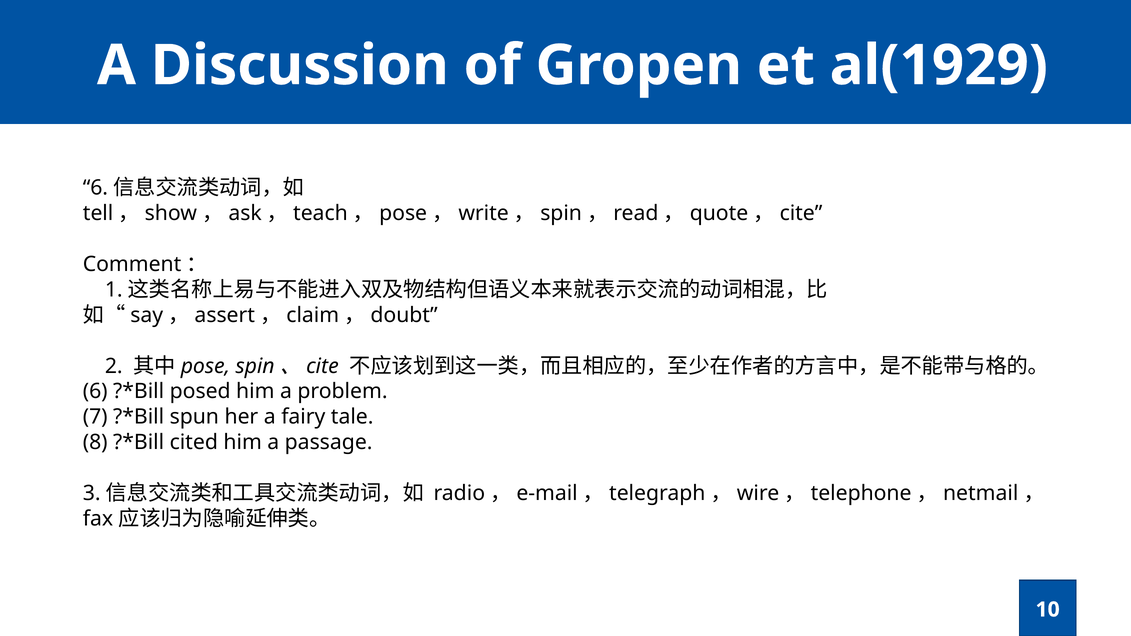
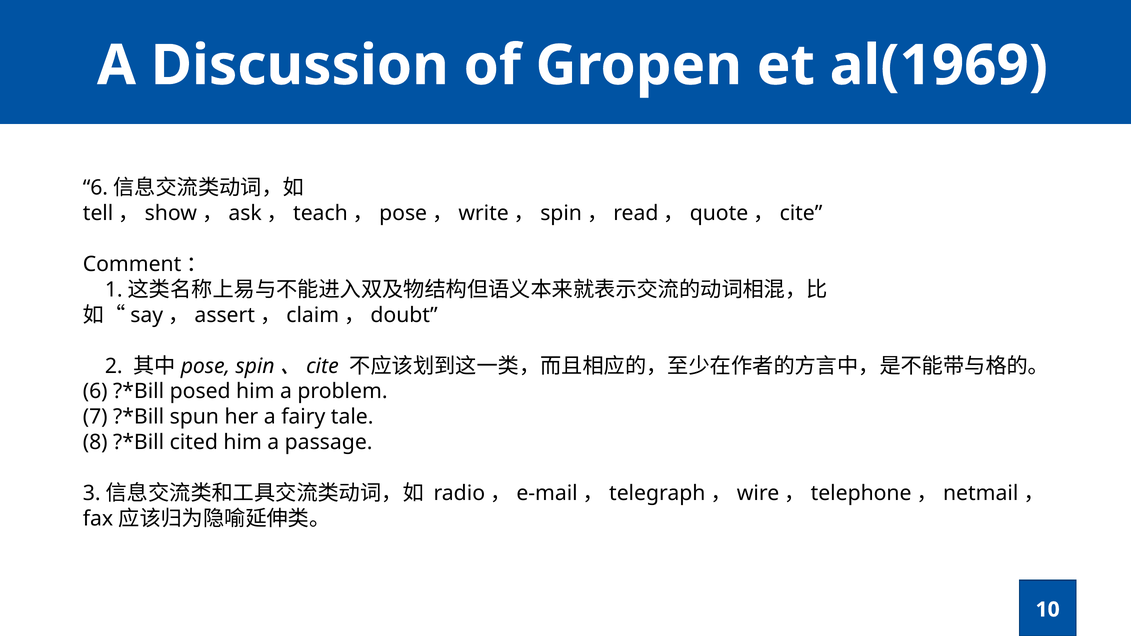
al(1929: al(1929 -> al(1969 (939, 66)
